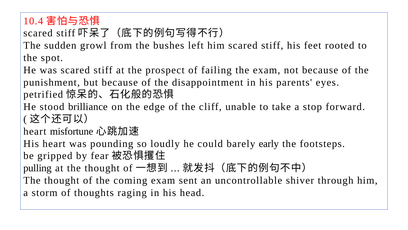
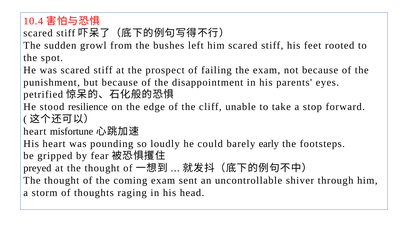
brilliance: brilliance -> resilience (88, 107)
pulling: pulling -> preyed (37, 168)
